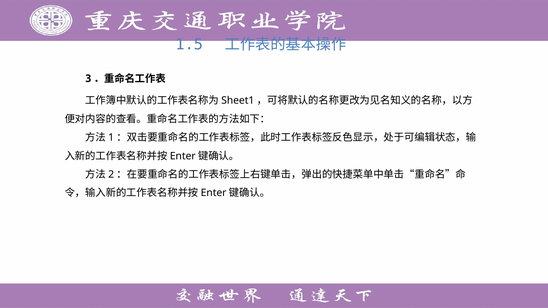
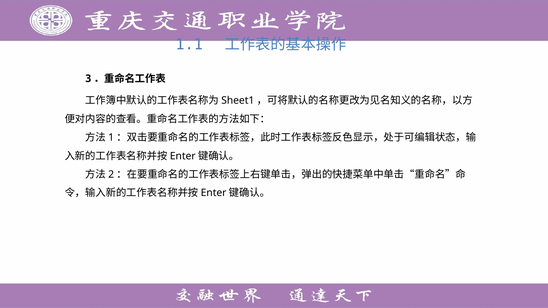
1.5: 1.5 -> 1.1 (189, 45)
